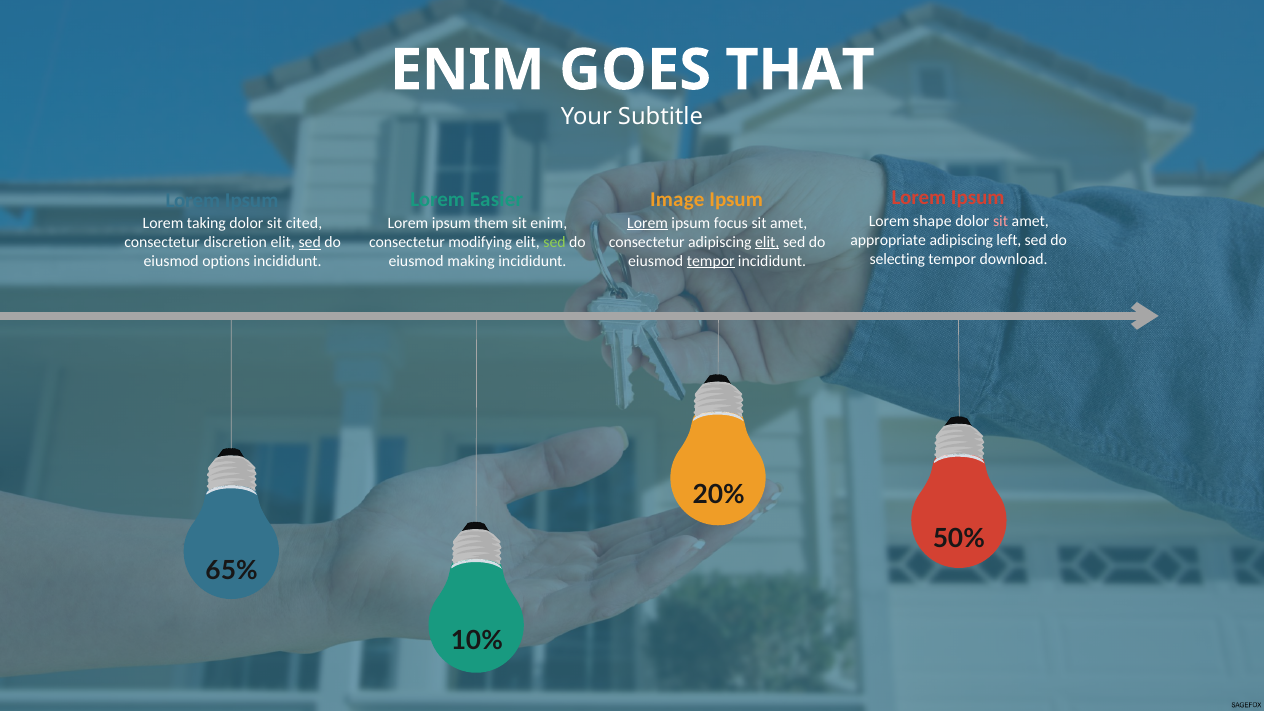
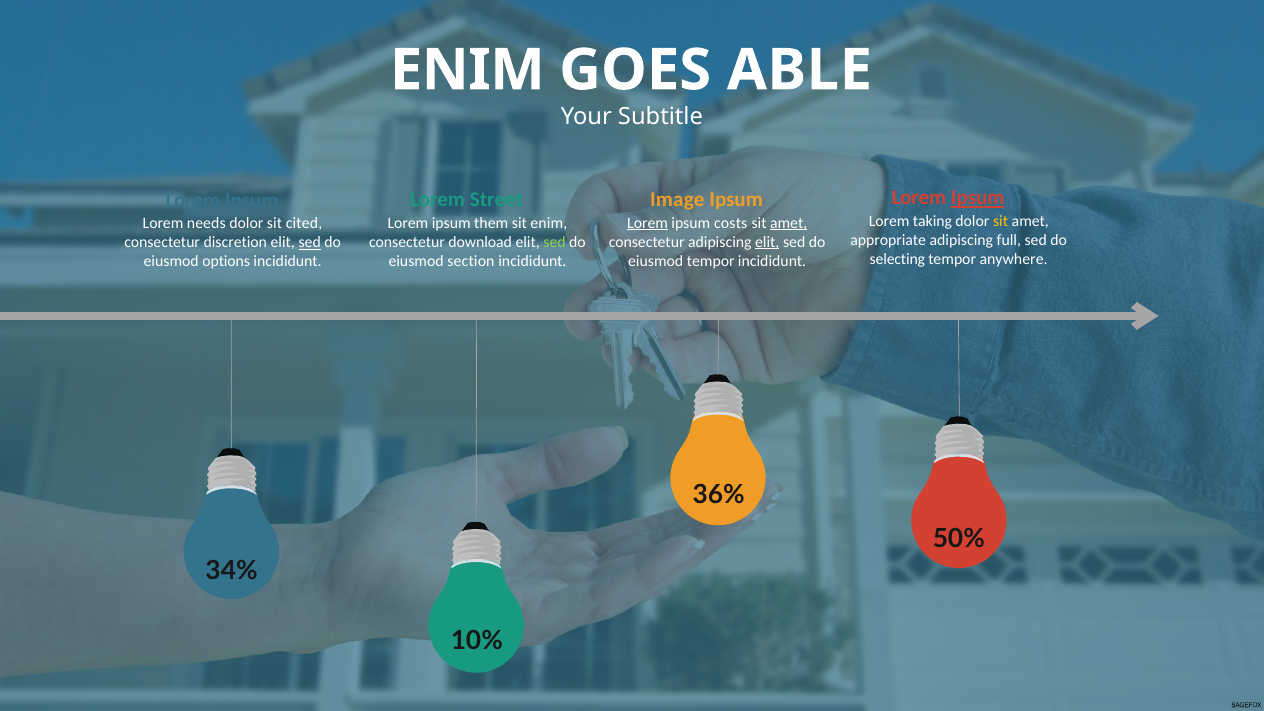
THAT: THAT -> ABLE (800, 70)
Ipsum underline: none -> present (978, 198)
Easier: Easier -> Street (496, 200)
shape: shape -> taking (932, 221)
sit colour: pink -> yellow (1001, 221)
focus: focus -> costs (731, 223)
amet underline: none -> present (789, 223)
taking: taking -> needs (206, 223)
left: left -> full (1009, 240)
modifying: modifying -> download (480, 242)
download: download -> anywhere (1014, 259)
making: making -> section (471, 261)
tempor underline: present -> none (711, 261)
20%: 20% -> 36% (719, 494)
65%: 65% -> 34% (232, 570)
